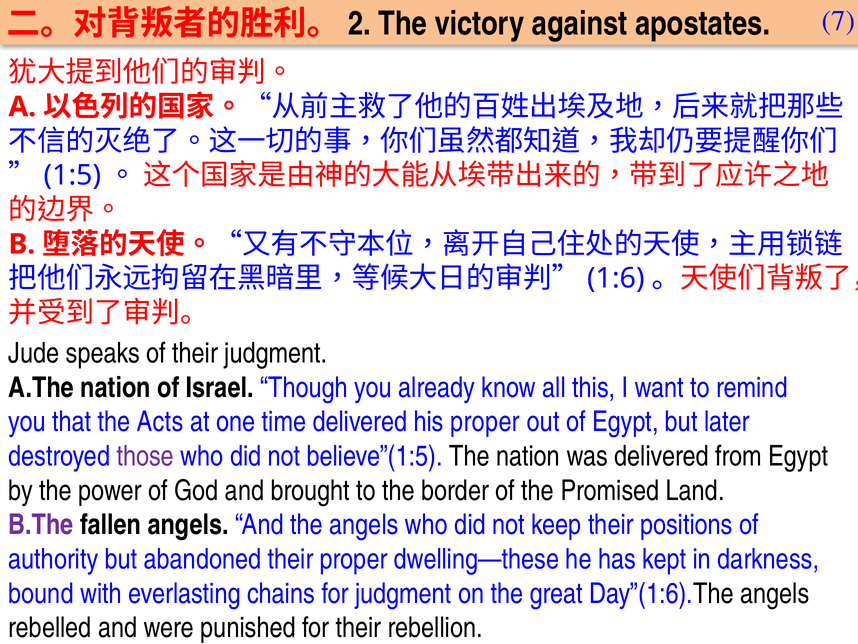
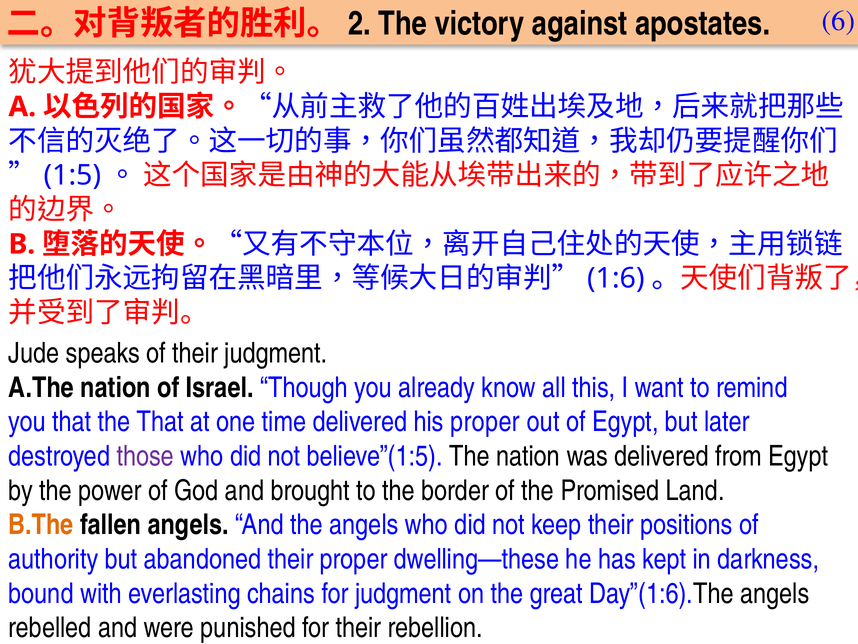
7: 7 -> 6 (839, 21)
the Acts: Acts -> That (160, 422)
B.The colour: purple -> orange (41, 525)
